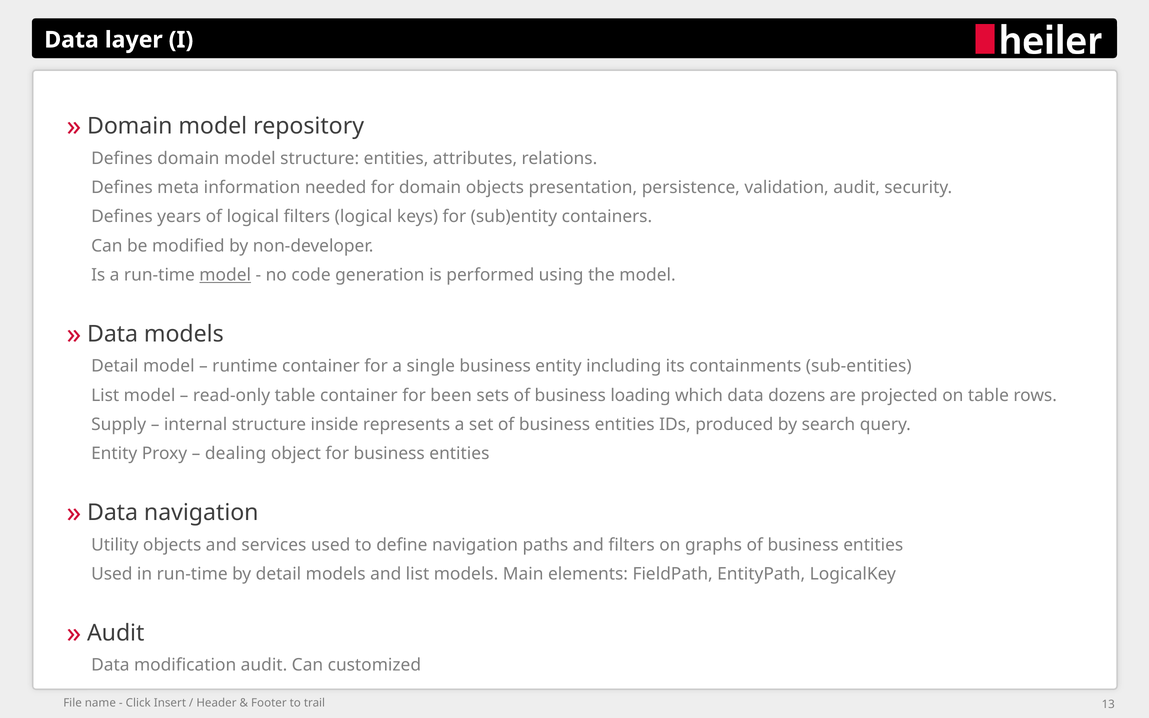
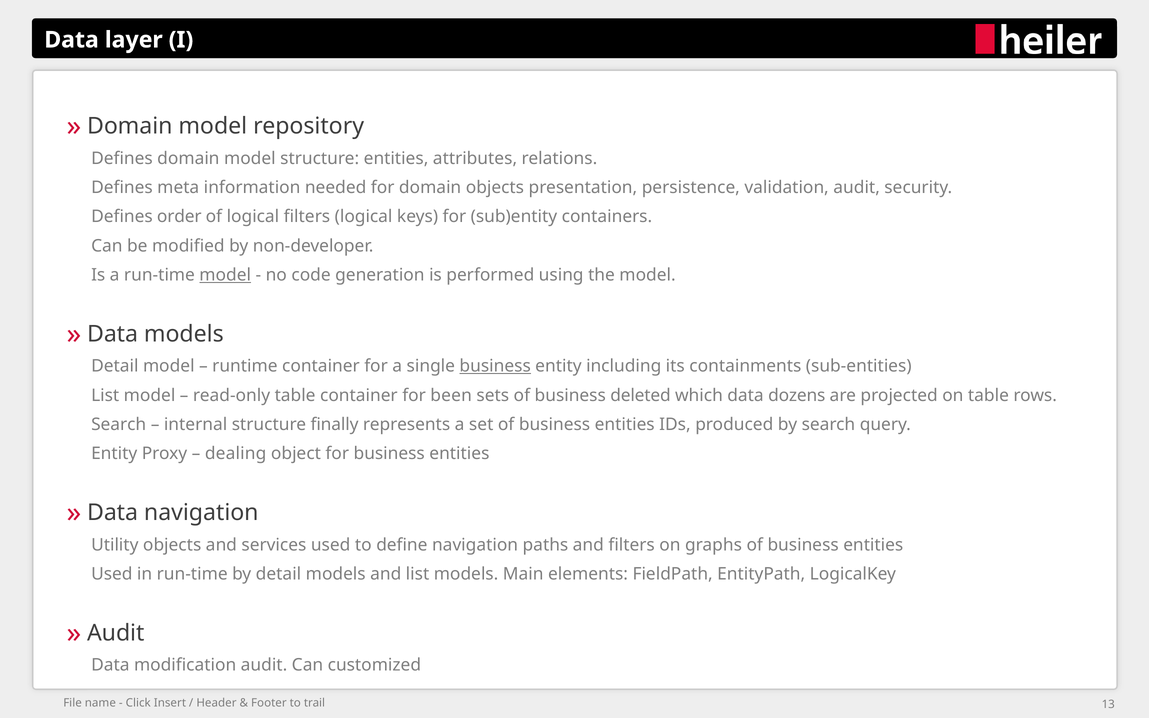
years: years -> order (179, 217)
business underline: none -> present (495, 366)
loading: loading -> deleted (641, 395)
Supply: Supply -> Search (119, 425)
inside: inside -> finally (335, 425)
